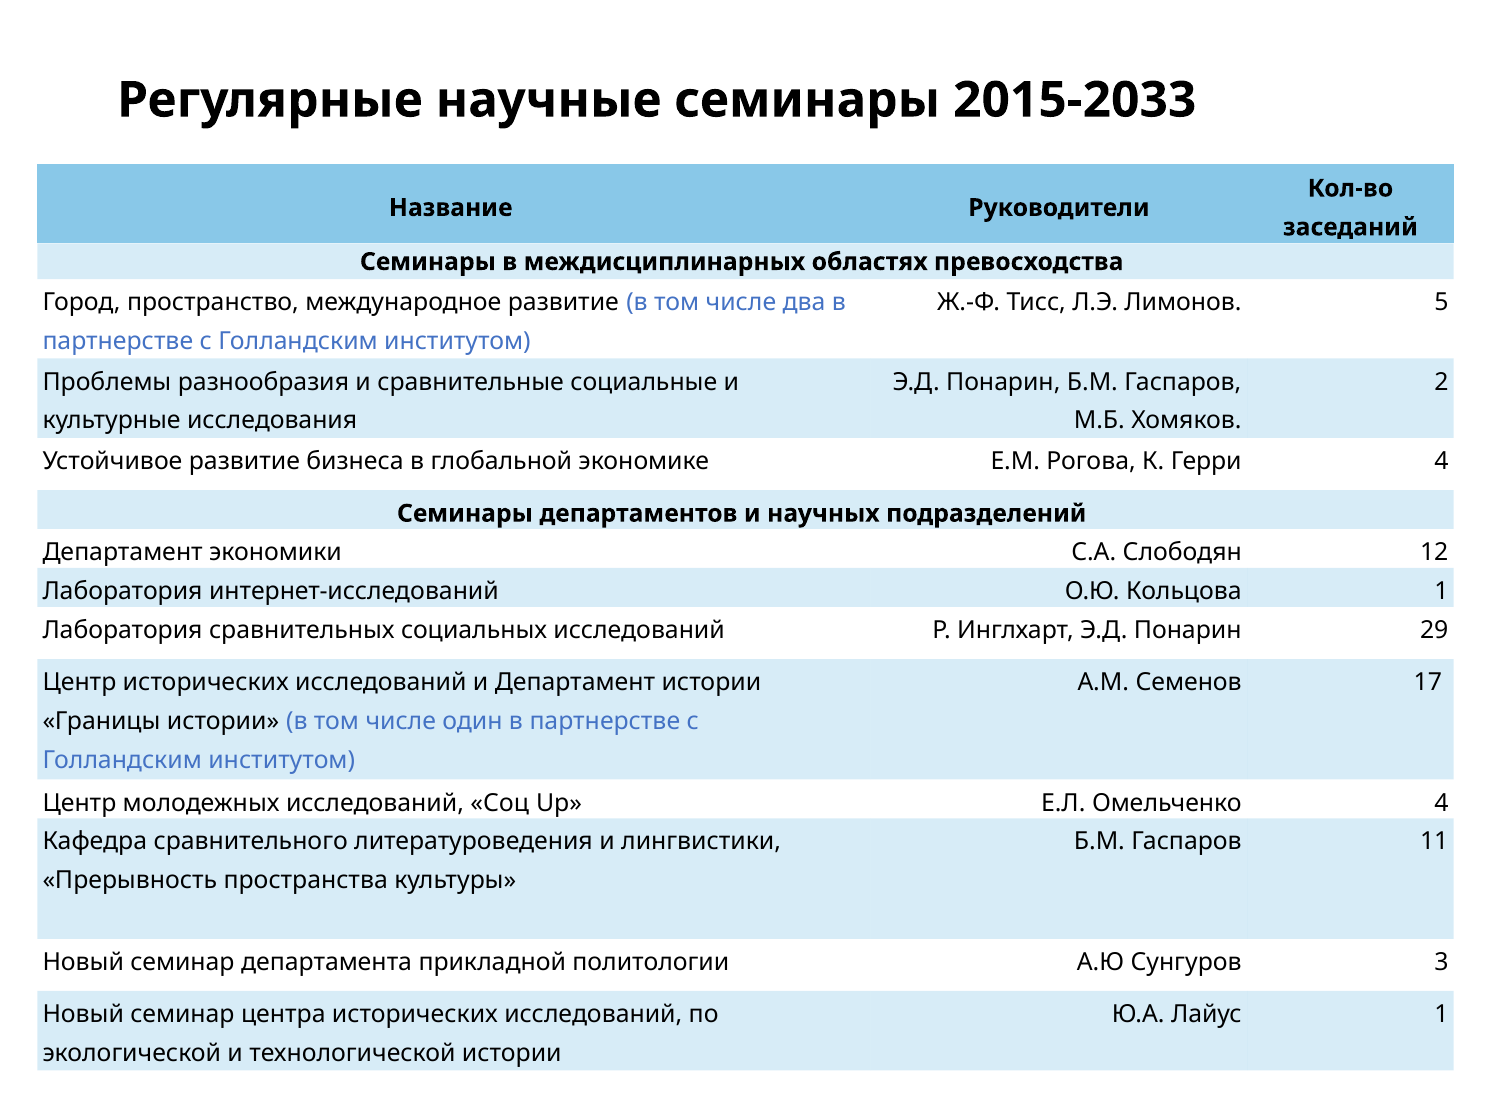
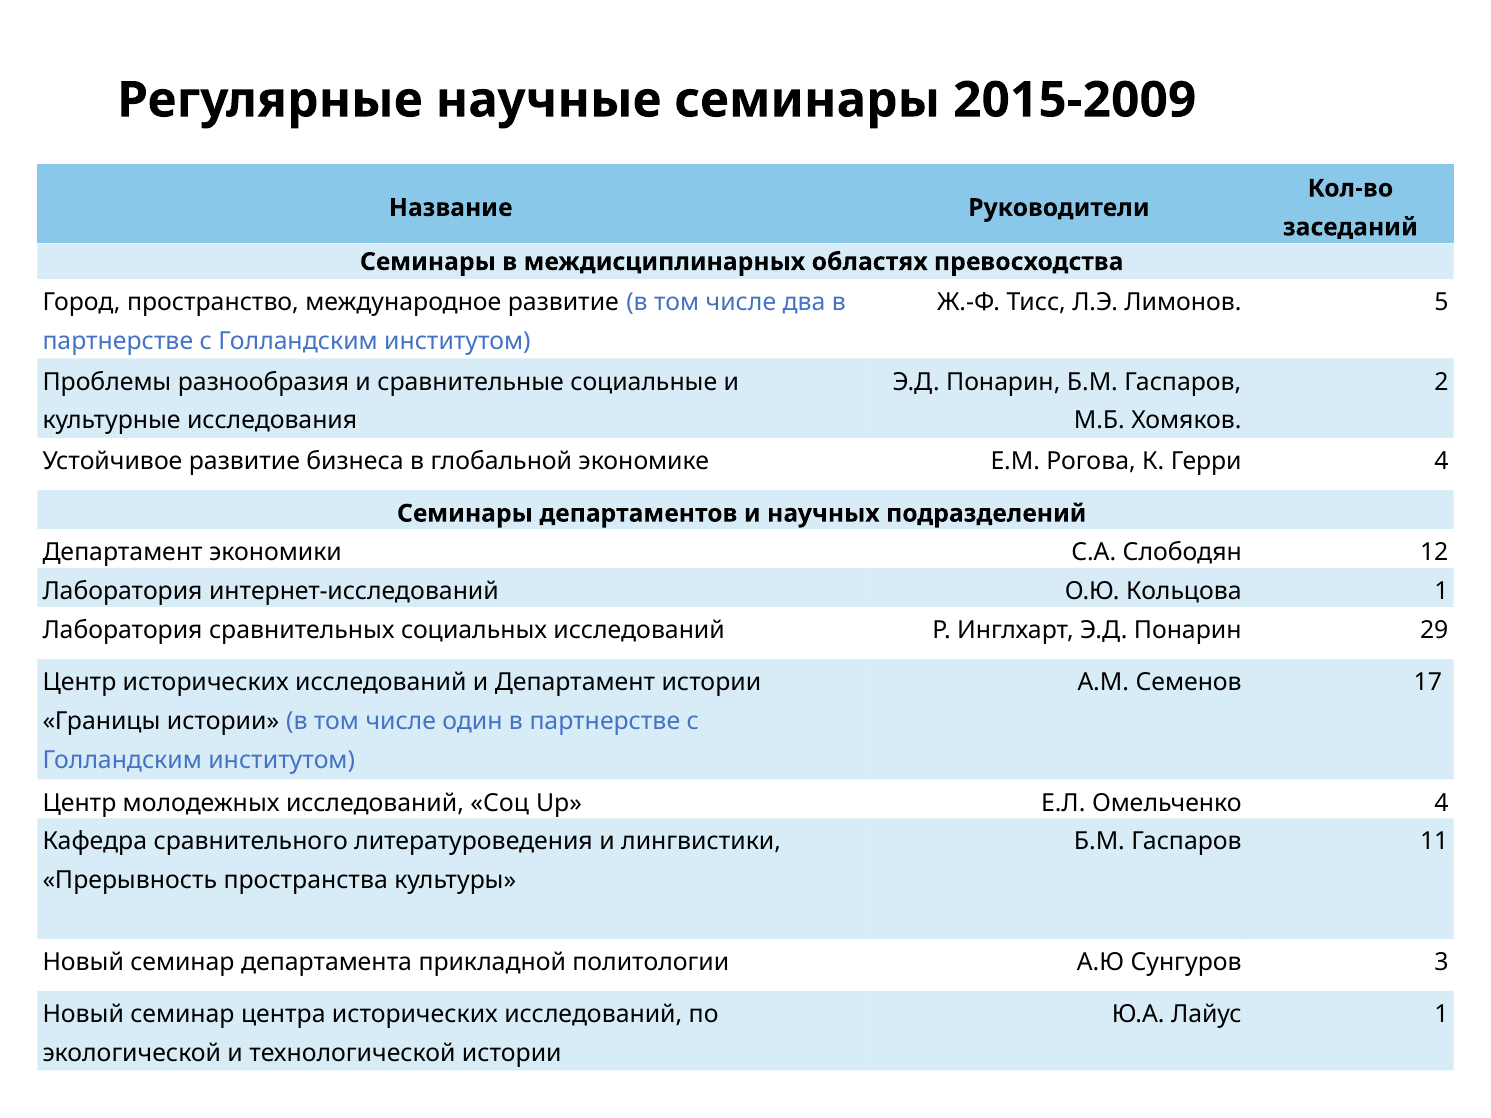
2015-2033: 2015-2033 -> 2015-2009 (1075, 100)
